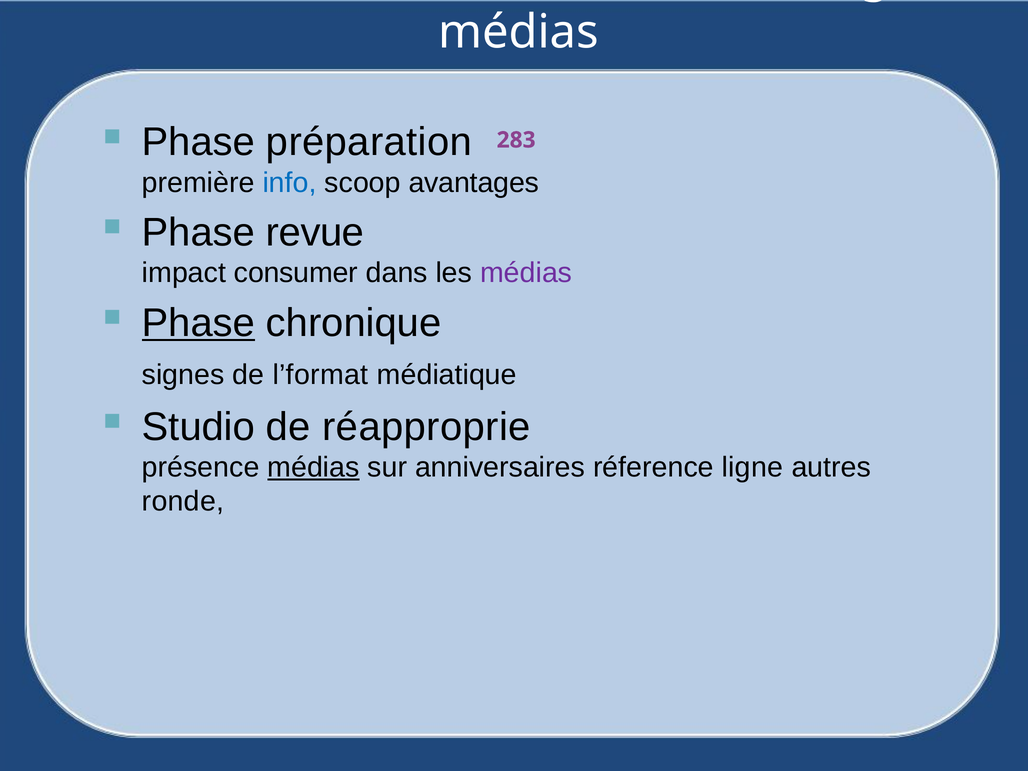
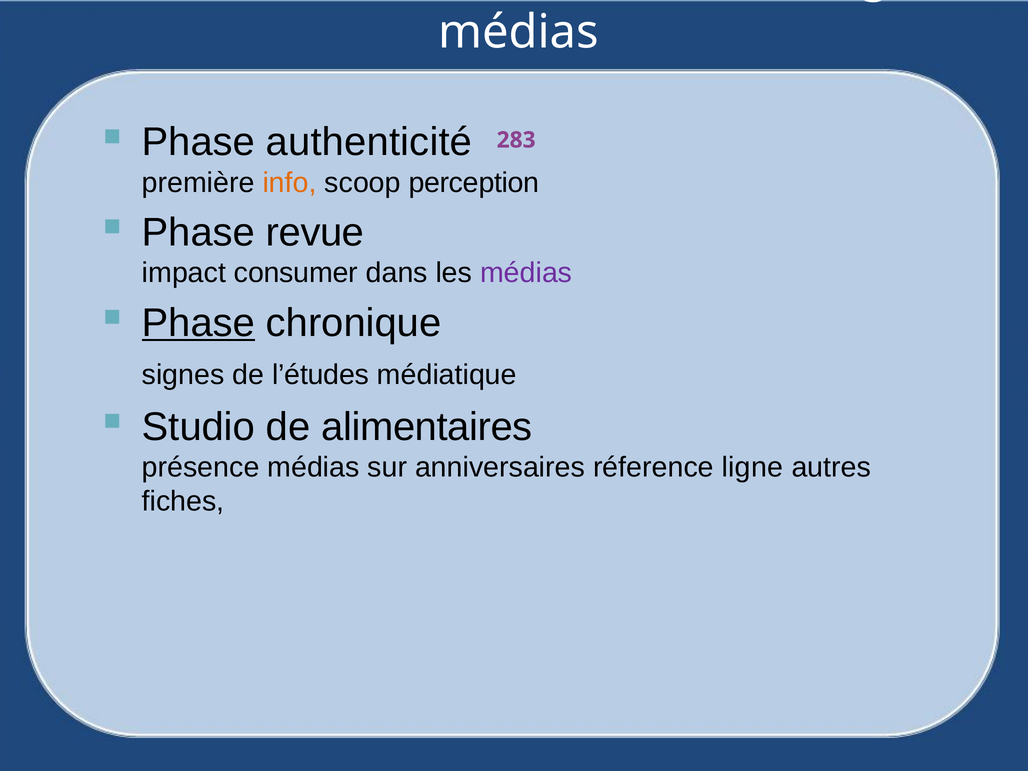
préparation: préparation -> authenticité (369, 142)
info colour: blue -> orange (290, 183)
avantages: avantages -> perception (474, 183)
l’format: l’format -> l’études (321, 375)
réapproprie: réapproprie -> alimentaires (427, 427)
médias underline: present -> none (313, 467)
ronde: ronde -> fiches (183, 501)
